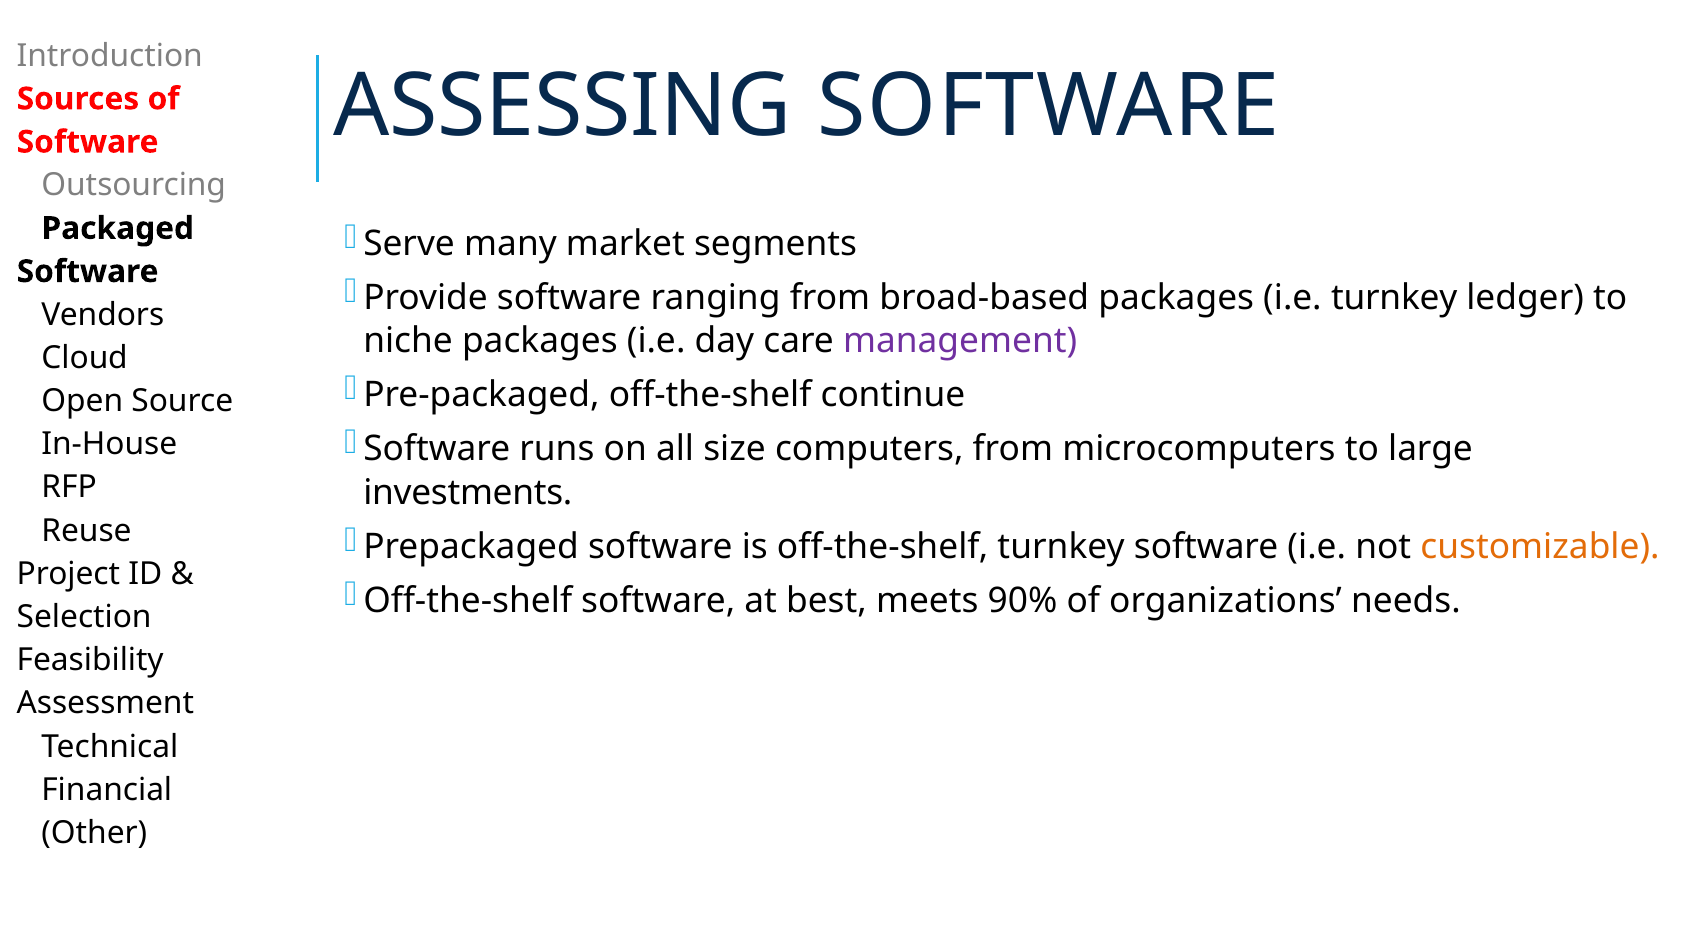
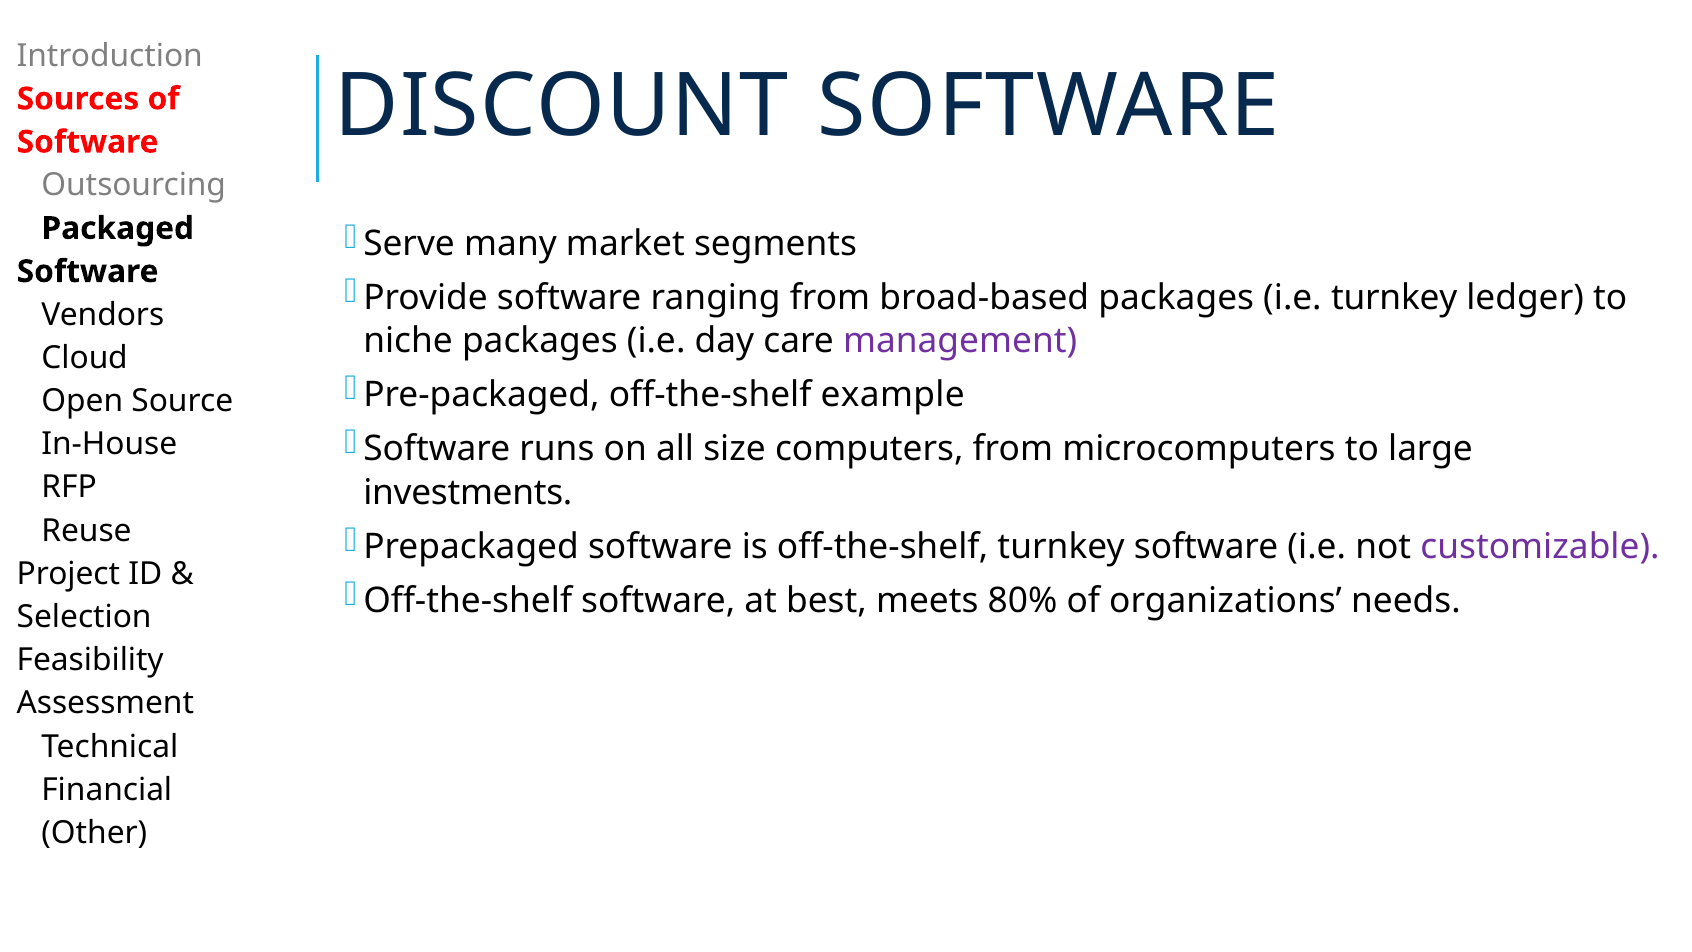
ASSESSING: ASSESSING -> DISCOUNT (562, 107)
continue: continue -> example (893, 395)
customizable colour: orange -> purple (1540, 547)
90%: 90% -> 80% (1023, 601)
